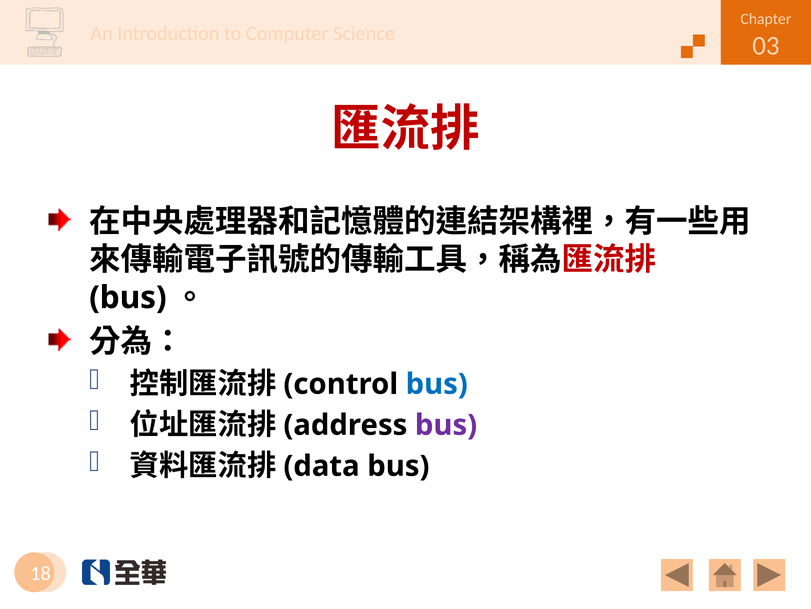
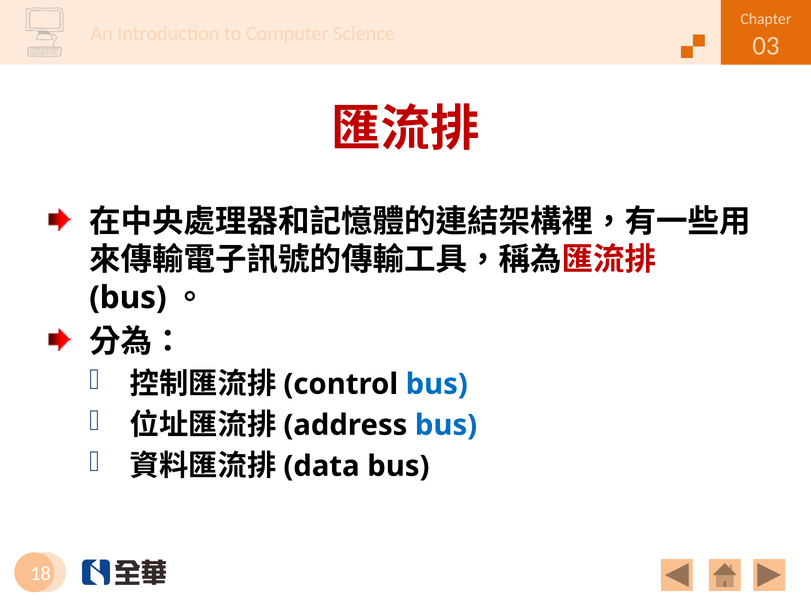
bus colour: purple -> blue (446, 425)
